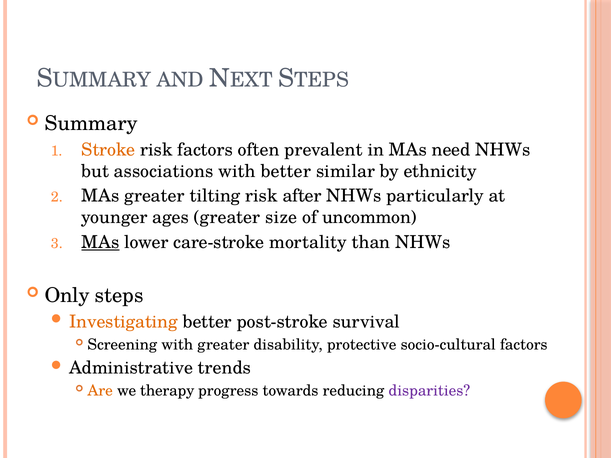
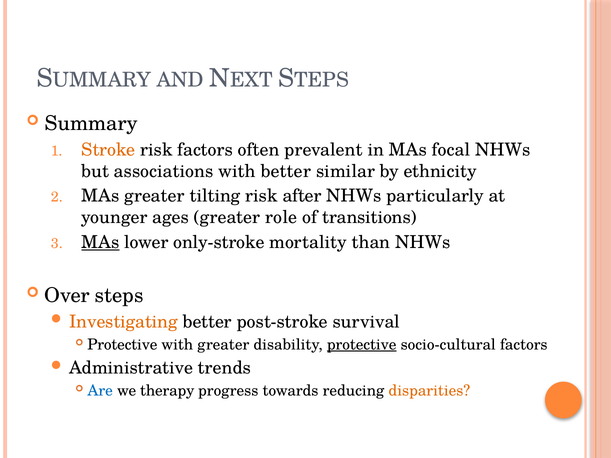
need: need -> focal (451, 150)
size: size -> role (281, 218)
uncommon: uncommon -> transitions (370, 218)
care-stroke: care-stroke -> only-stroke (219, 243)
Only: Only -> Over (67, 296)
Screening: Screening -> Protective (122, 345)
protective underline: none -> present (362, 345)
Are colour: orange -> blue (100, 391)
disparities colour: purple -> orange (429, 391)
